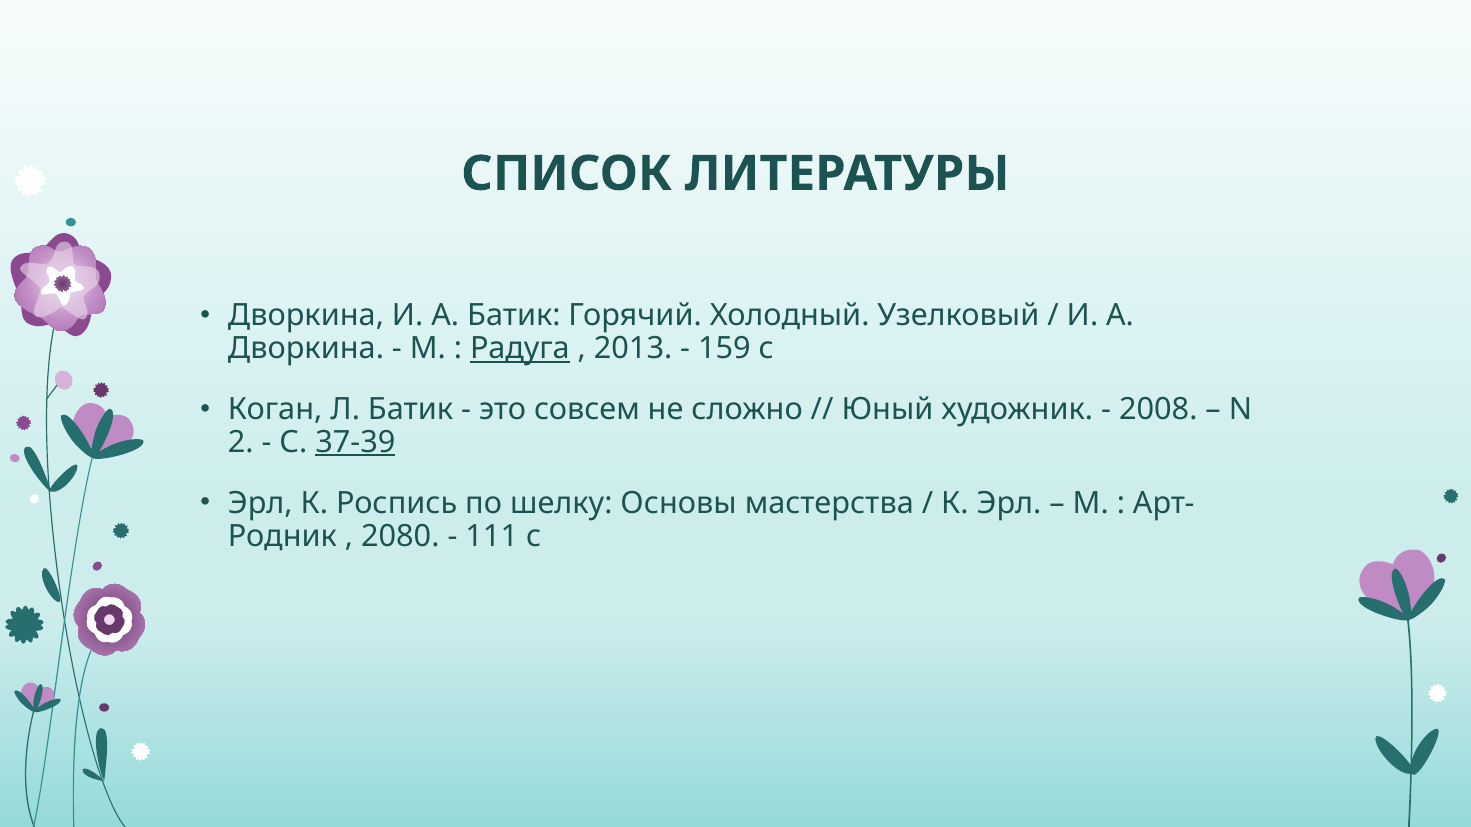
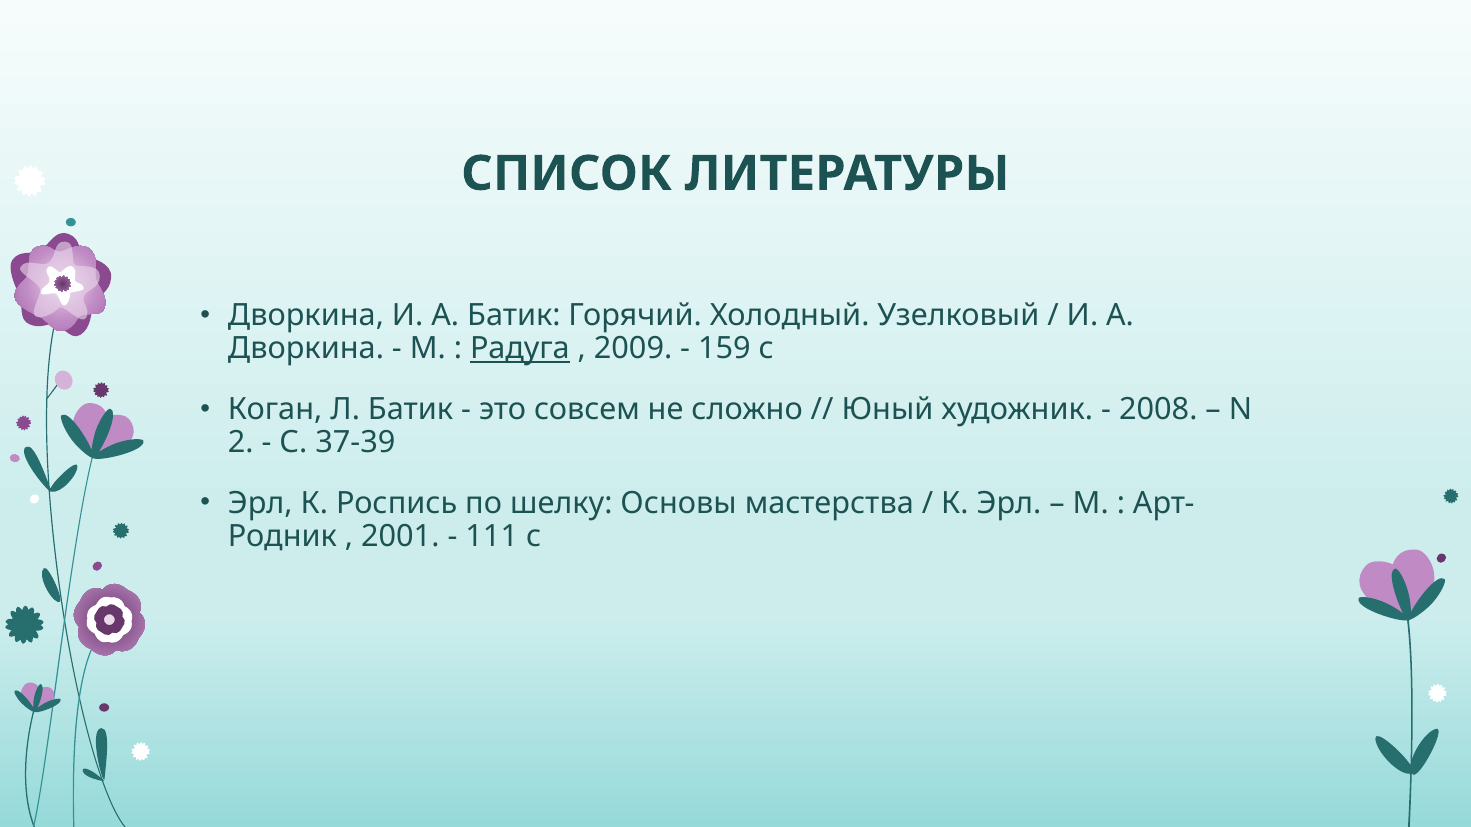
2013: 2013 -> 2009 (633, 349)
37-39 underline: present -> none (355, 442)
2080: 2080 -> 2001 (400, 536)
